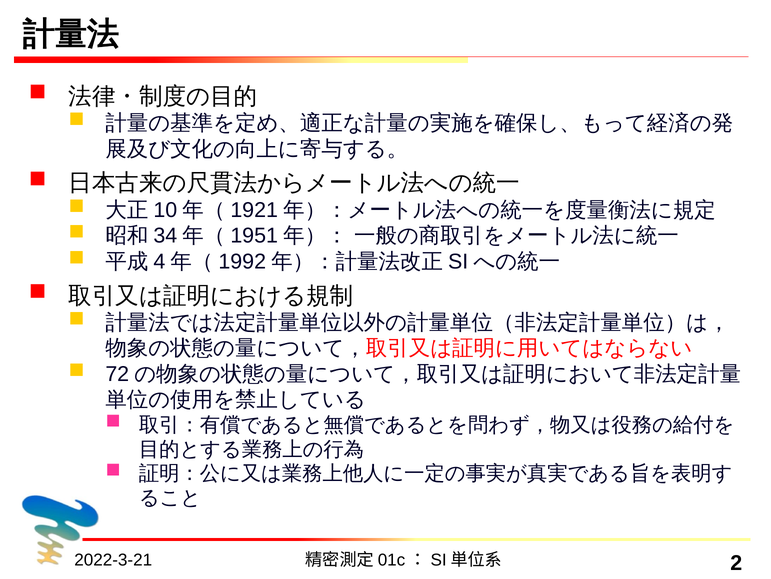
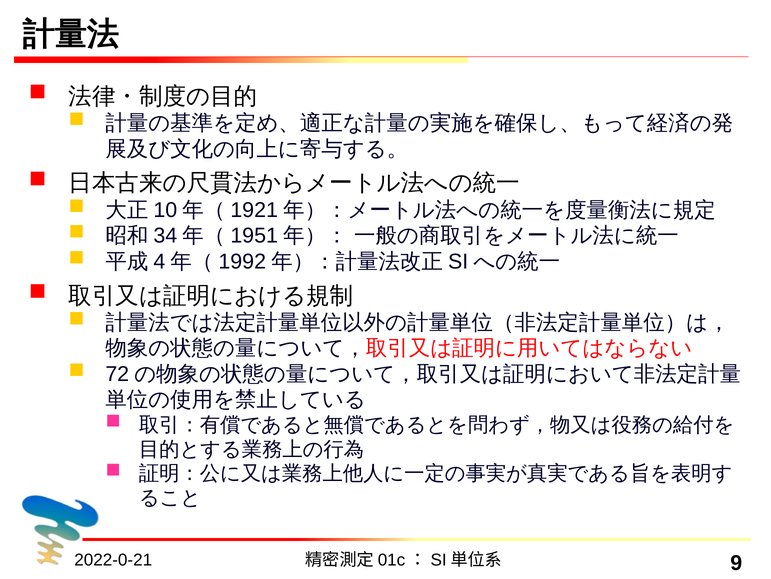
2022-3-21: 2022-3-21 -> 2022-0-21 (113, 559)
2: 2 -> 9 (736, 562)
